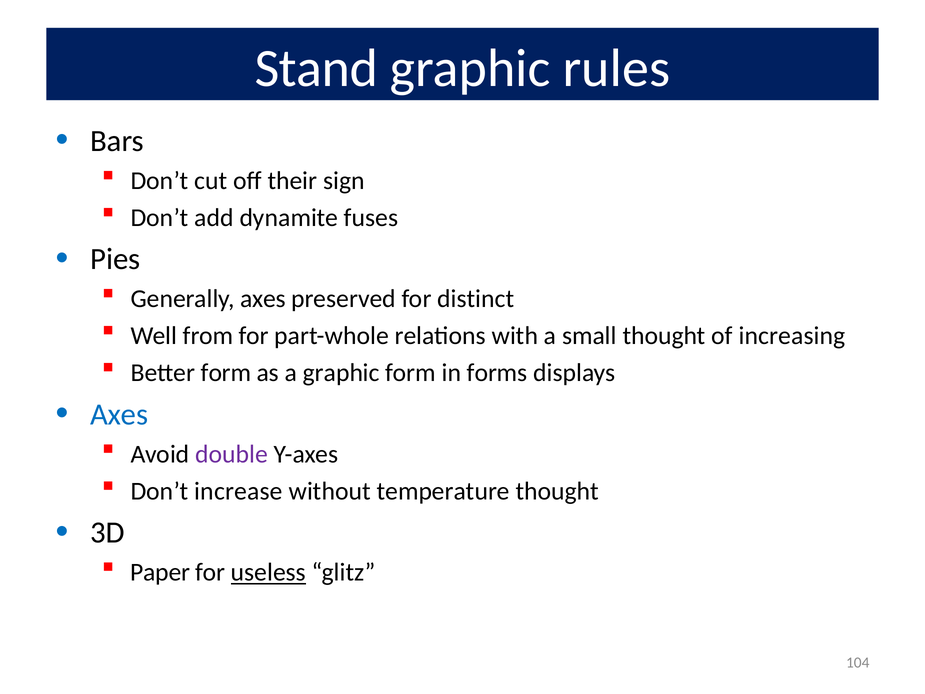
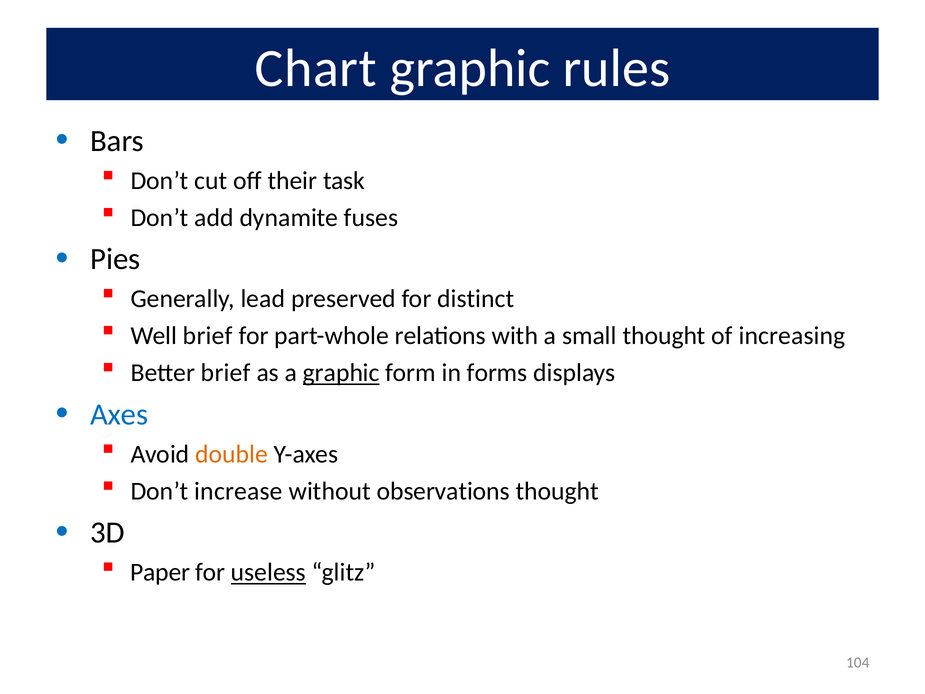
Stand: Stand -> Chart (316, 69)
sign: sign -> task (344, 181)
Generally axes: axes -> lead (263, 299)
Well from: from -> brief (208, 336)
Better form: form -> brief (226, 373)
graphic underline: none -> present (341, 373)
double colour: purple -> orange (232, 454)
temperature: temperature -> observations (443, 491)
